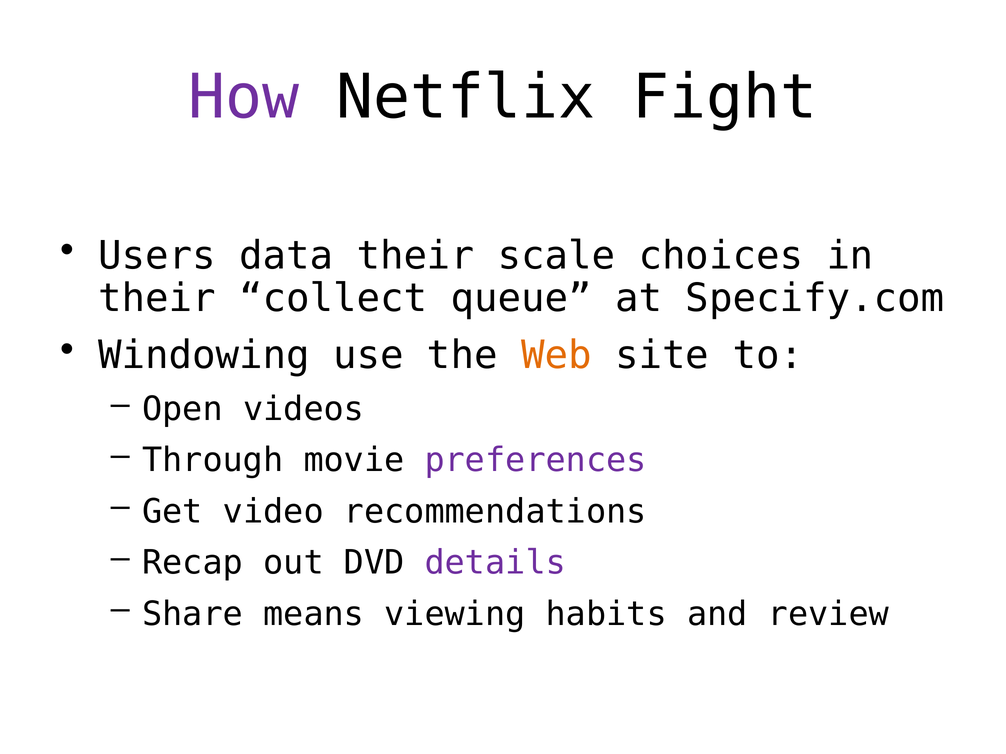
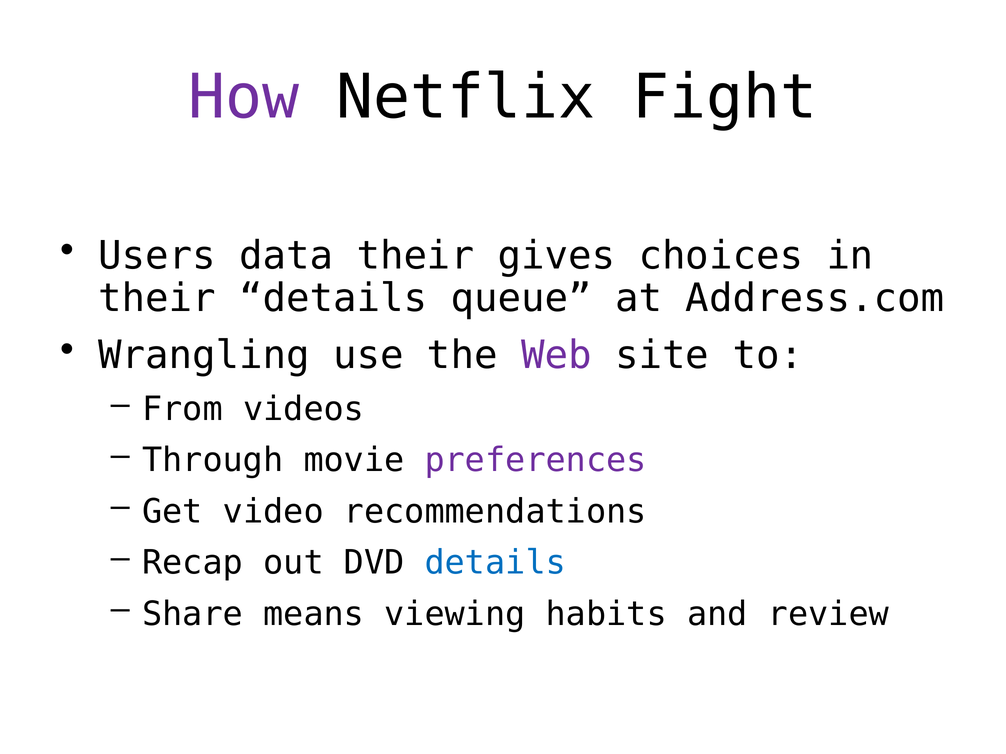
scale: scale -> gives (556, 256)
their collect: collect -> details (333, 298)
Specify.com: Specify.com -> Address.com (815, 298)
Windowing: Windowing -> Wrangling (204, 356)
Web colour: orange -> purple (556, 356)
Open: Open -> From (182, 409)
details colour: purple -> blue (495, 563)
